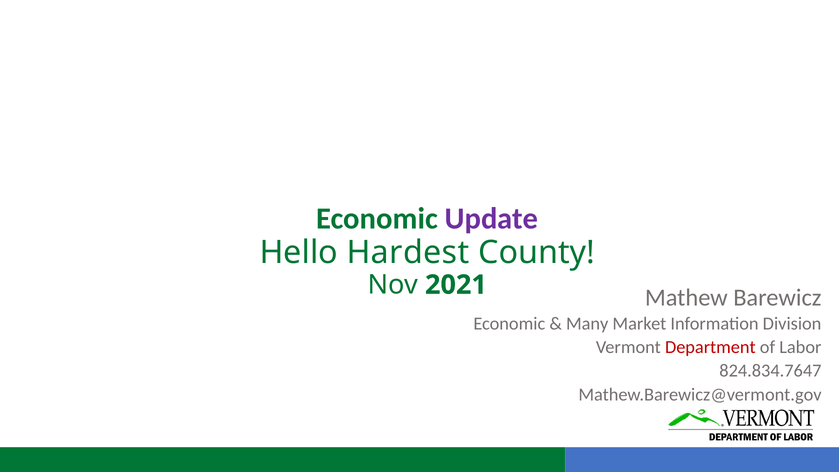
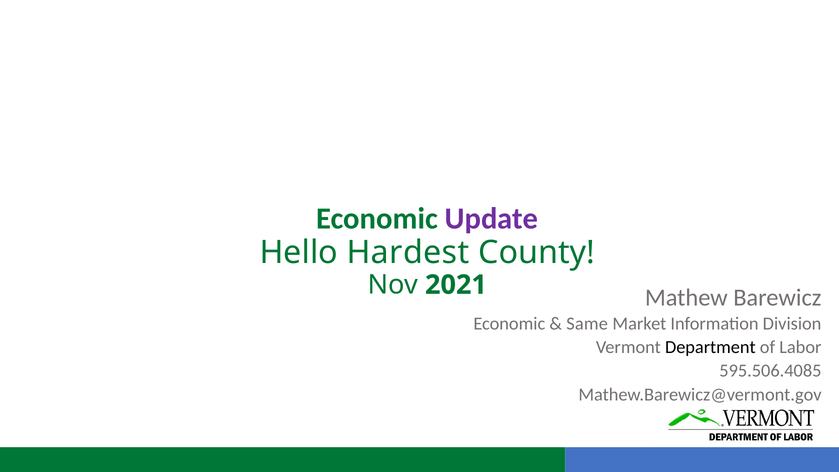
Many: Many -> Same (587, 324)
Department colour: red -> black (710, 347)
824.834.7647: 824.834.7647 -> 595.506.4085 (770, 371)
